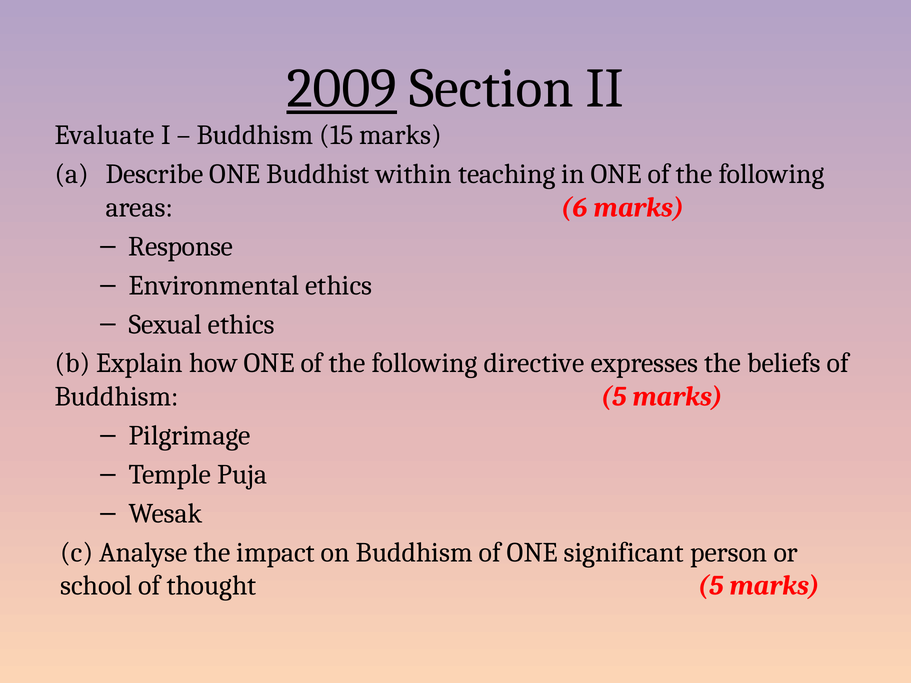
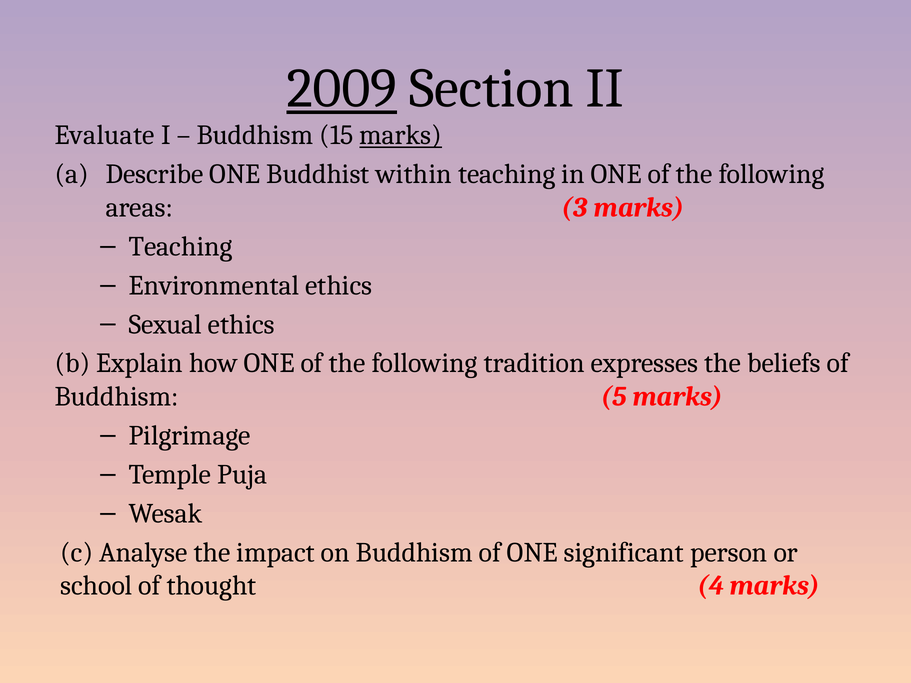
marks underline: none -> present (401, 135)
6: 6 -> 3 (575, 208)
Response: Response -> Teaching (181, 247)
directive: directive -> tradition (534, 363)
thought 5: 5 -> 4 (711, 586)
